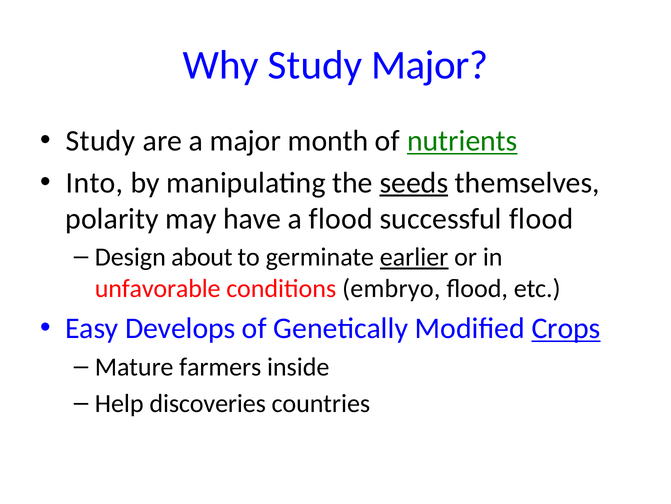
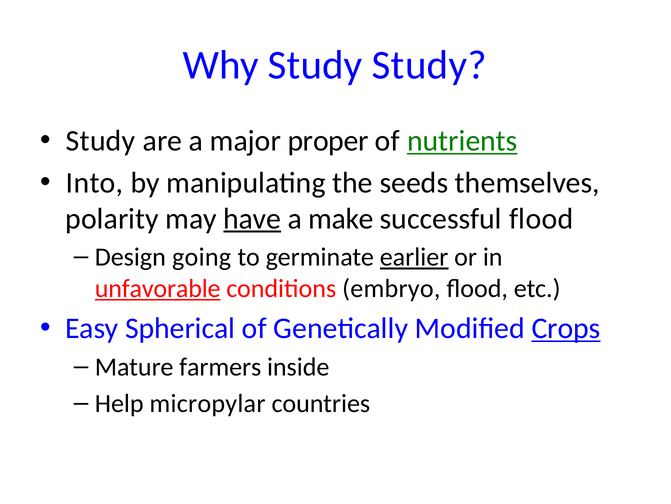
Study Major: Major -> Study (429, 65)
month: month -> proper (328, 141)
seeds underline: present -> none (414, 183)
have underline: none -> present (252, 218)
a flood: flood -> make (341, 218)
about: about -> going (202, 257)
unfavorable underline: none -> present (158, 288)
Develops: Develops -> Spherical (180, 328)
discoveries: discoveries -> micropylar (207, 403)
